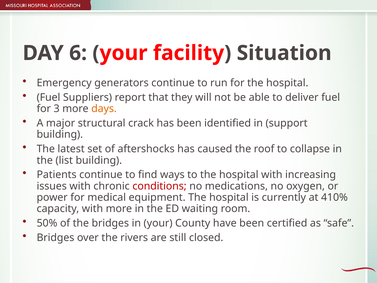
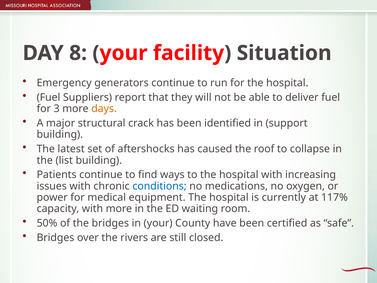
6: 6 -> 8 (78, 53)
conditions colour: red -> blue (160, 186)
410%: 410% -> 117% (334, 197)
